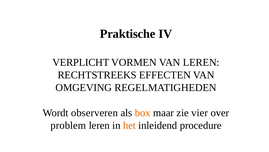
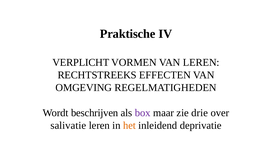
observeren: observeren -> beschrijven (95, 112)
box colour: orange -> purple (143, 112)
vier: vier -> drie (200, 112)
problem: problem -> salivatie (68, 125)
procedure: procedure -> deprivatie (201, 125)
